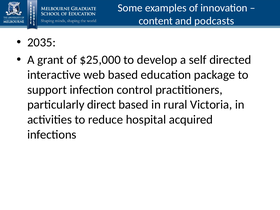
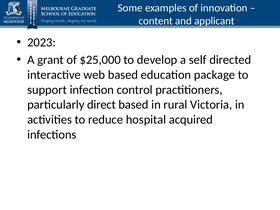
podcasts: podcasts -> applicant (214, 21)
2035: 2035 -> 2023 (42, 42)
